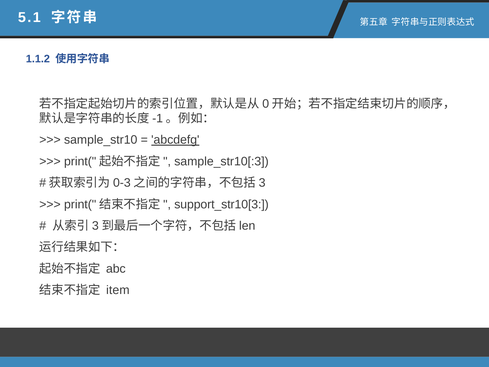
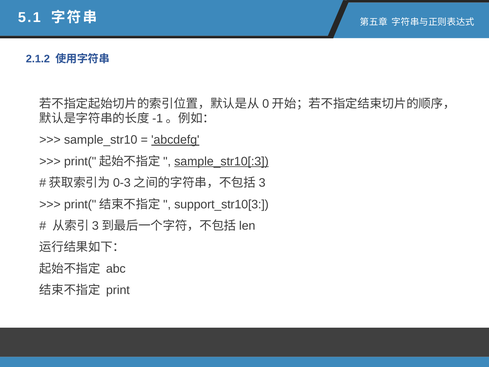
1.1.2: 1.1.2 -> 2.1.2 (38, 59)
sample_str10[:3 underline: none -> present (221, 161)
item: item -> print (118, 290)
